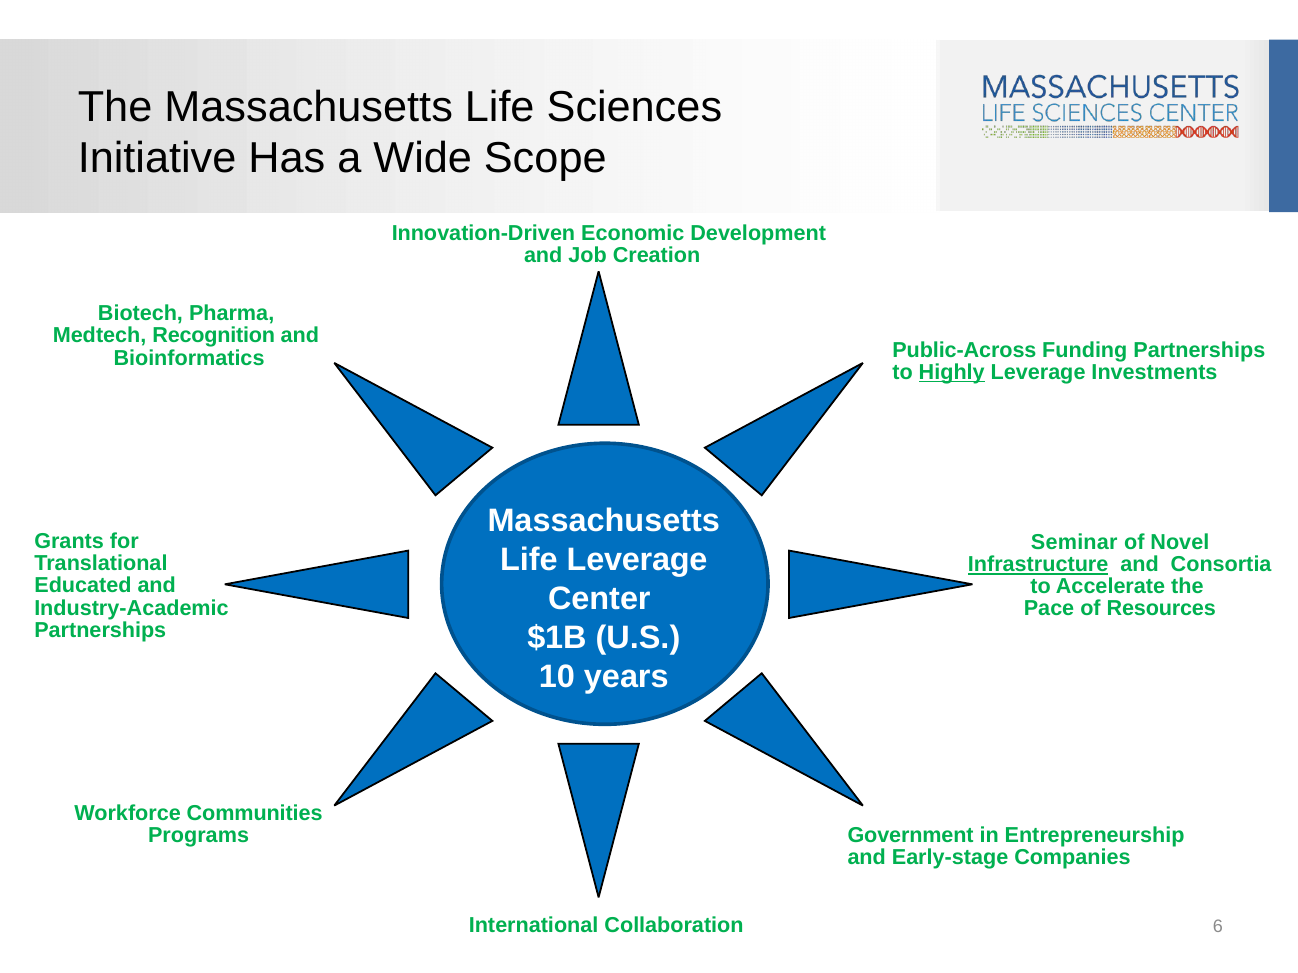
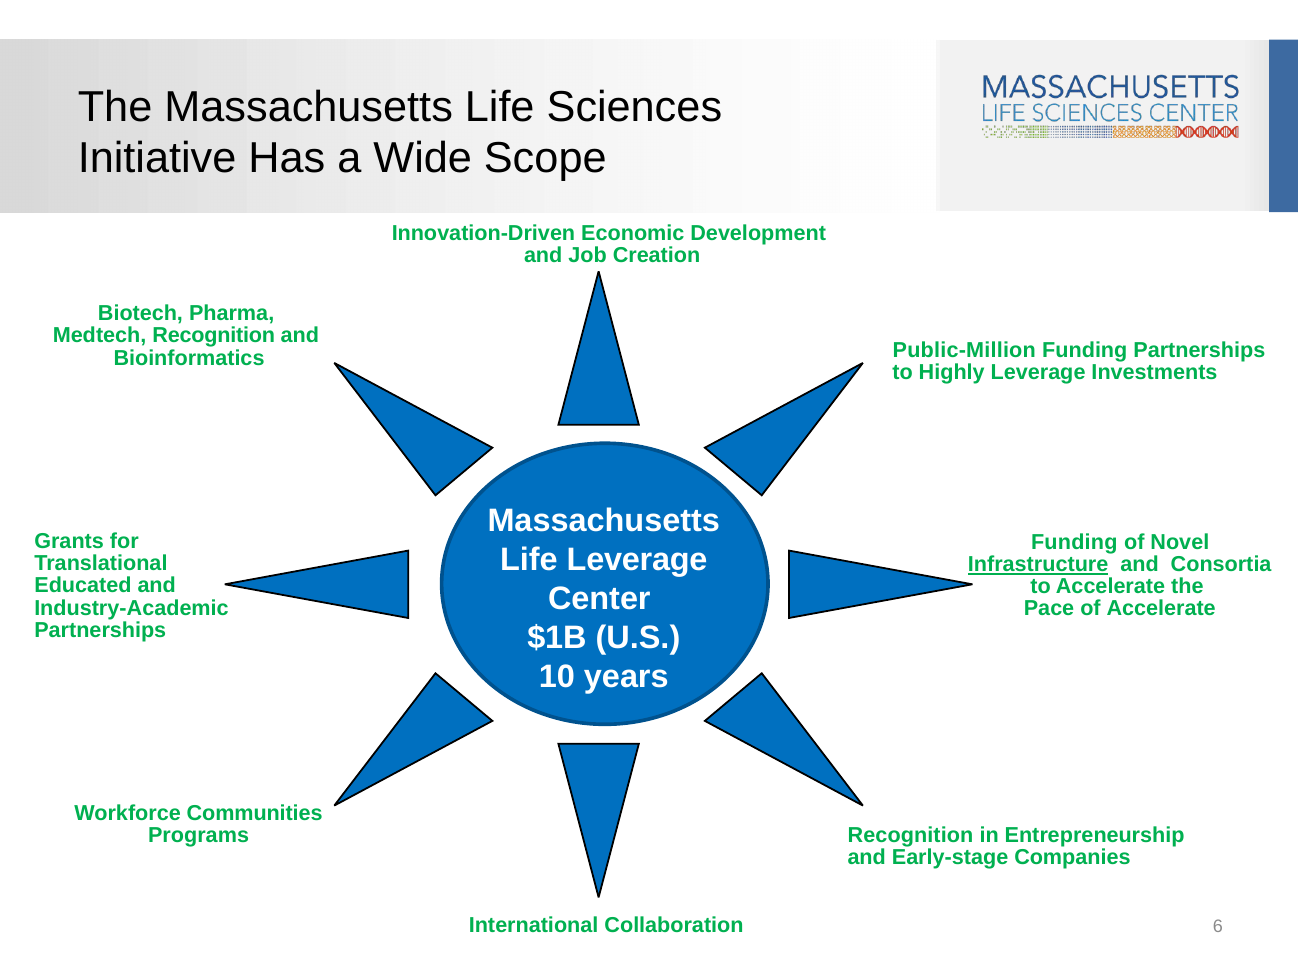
Public-Across: Public-Across -> Public-Million (964, 350)
Highly underline: present -> none (952, 372)
Seminar: Seminar -> Funding (1074, 543)
of Resources: Resources -> Accelerate (1161, 609)
Government: Government -> Recognition (910, 836)
